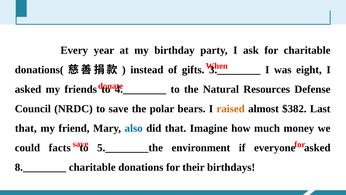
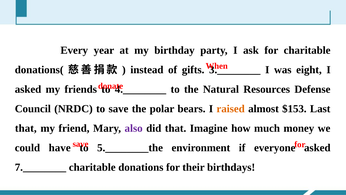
$382: $382 -> $153 (294, 109)
also colour: blue -> purple (134, 128)
facts: facts -> have (60, 147)
8.________: 8.________ -> 7.________ (41, 167)
